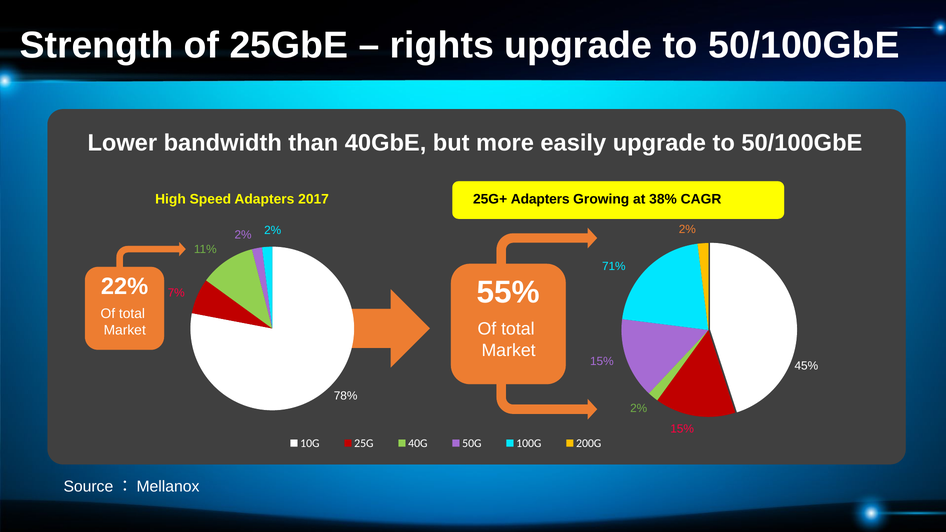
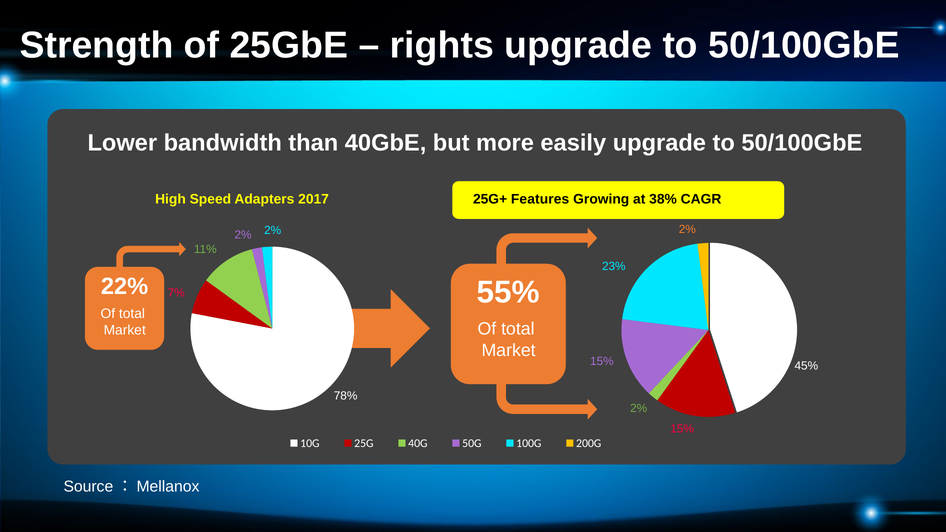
25G+ Adapters: Adapters -> Features (540, 199)
71%: 71% -> 23% (614, 267)
